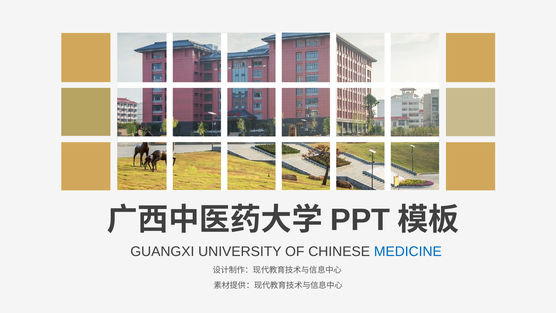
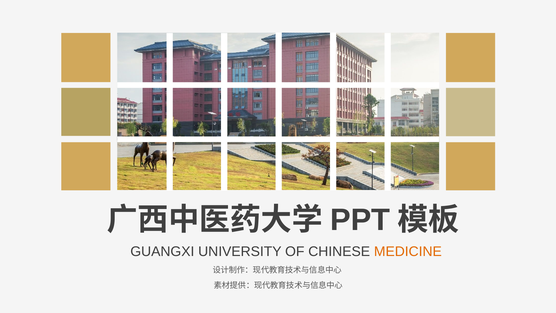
MEDICINE colour: blue -> orange (408, 251)
